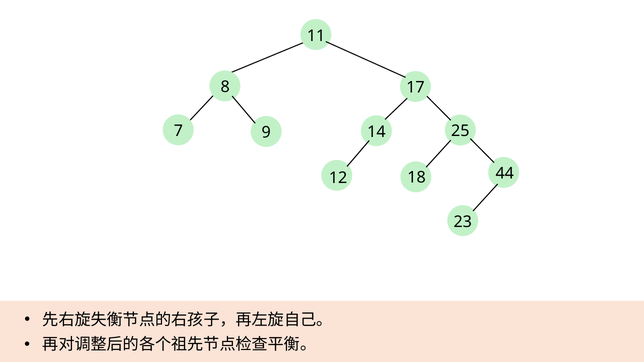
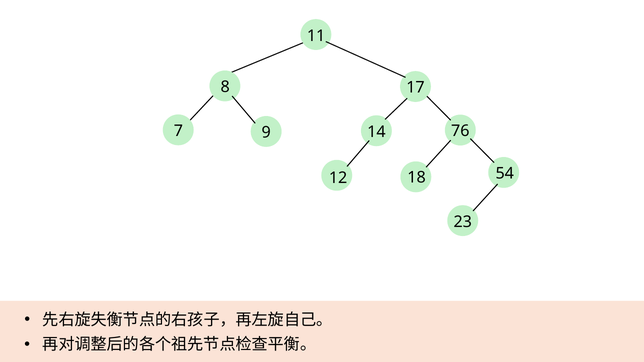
25: 25 -> 76 (460, 131)
44: 44 -> 54 (505, 174)
